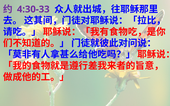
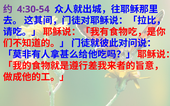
4:30-33: 4:30-33 -> 4:30-54 (33, 9)
